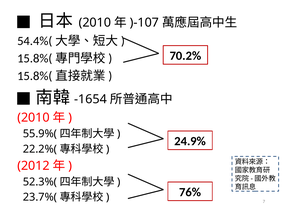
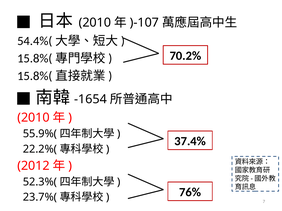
24.9%: 24.9% -> 37.4% (190, 141)
